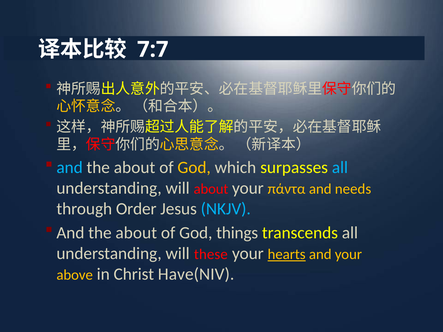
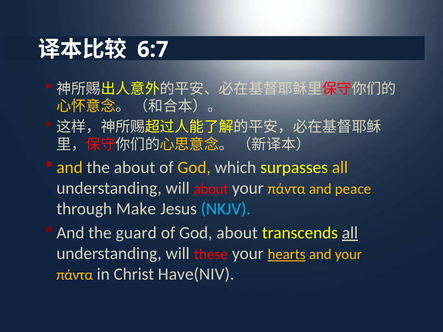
7:7: 7:7 -> 6:7 (153, 50)
and colour: light blue -> yellow (70, 168)
all colour: light blue -> yellow (340, 168)
needs: needs -> peace (353, 189)
Order: Order -> Make (136, 209)
about: about -> guard (136, 233)
God things: things -> about (237, 233)
all underline: none -> present (350, 233)
above: above -> πάντα (75, 275)
